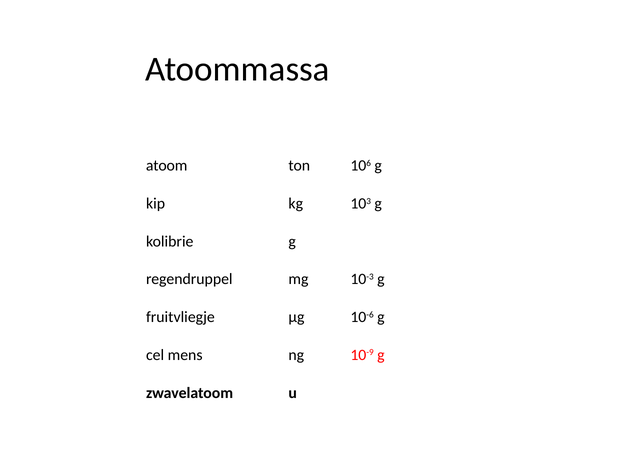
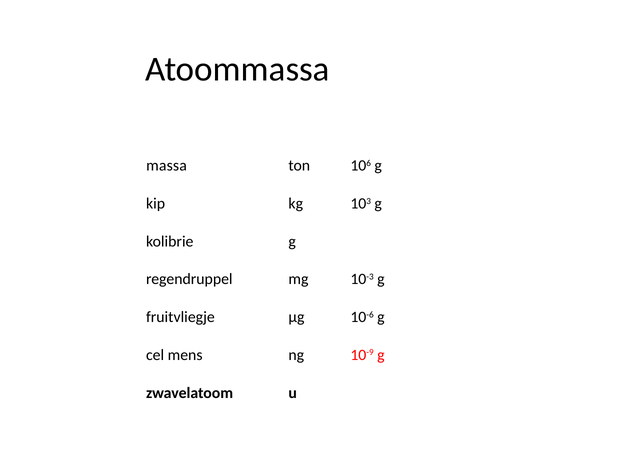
atoom: atoom -> massa (167, 166)
